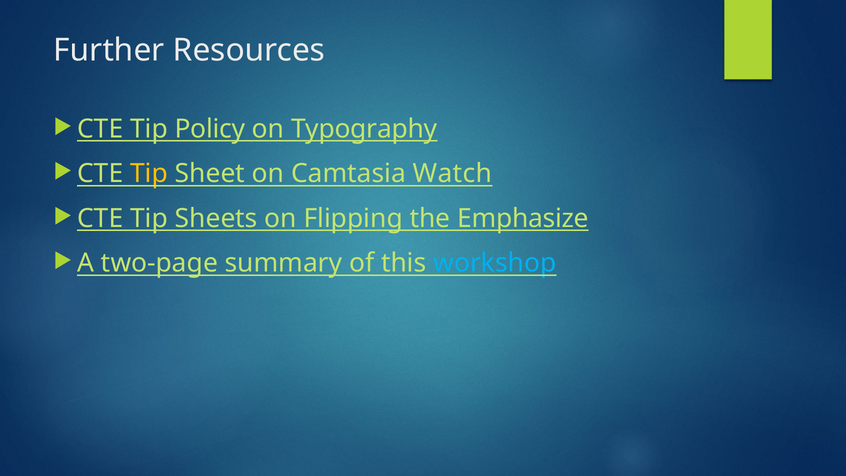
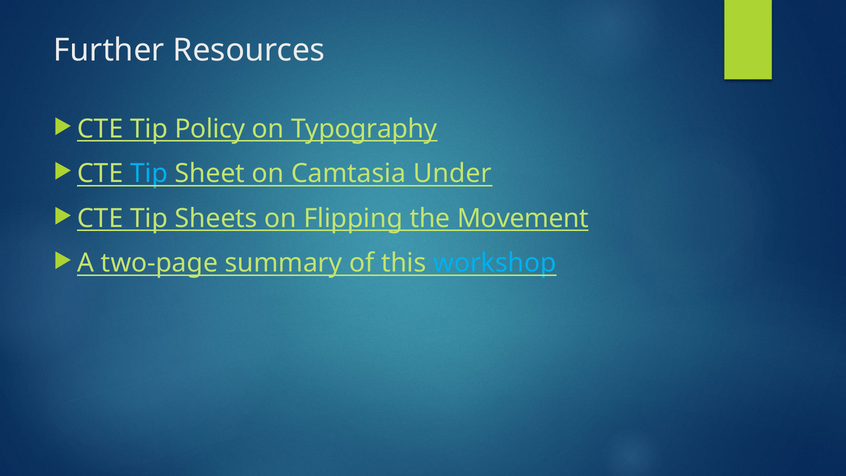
Tip colour: yellow -> light blue (149, 174)
Watch: Watch -> Under (452, 174)
Emphasize: Emphasize -> Movement (523, 218)
